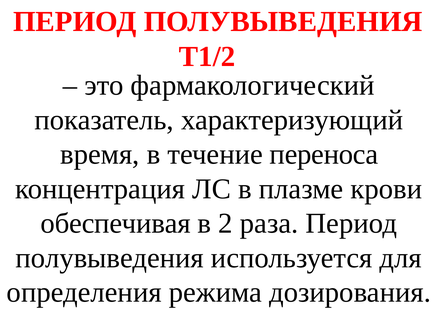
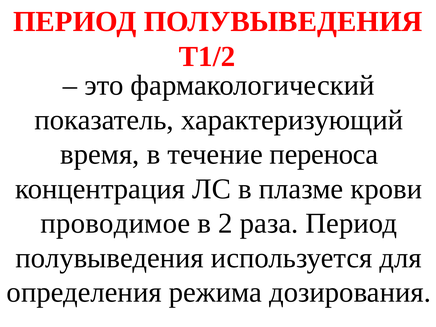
обеспечивая: обеспечивая -> проводимое (115, 223)
